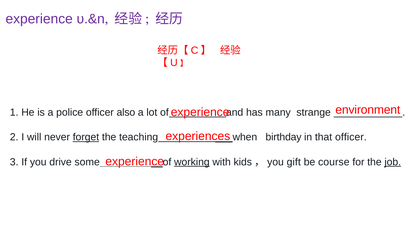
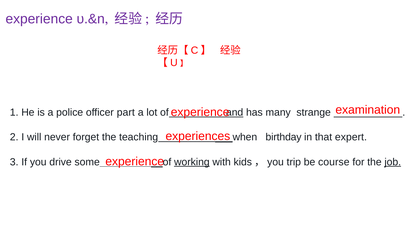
environment: environment -> examination (368, 110)
also: also -> part (126, 112)
and underline: none -> present (235, 112)
forget underline: present -> none (86, 137)
that officer: officer -> expert (351, 137)
gift: gift -> trip (294, 162)
